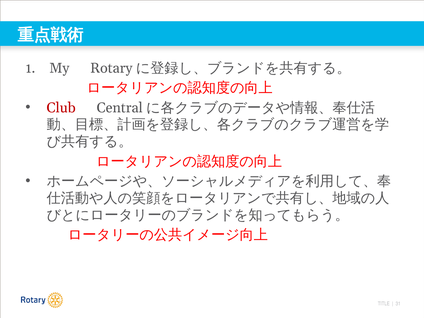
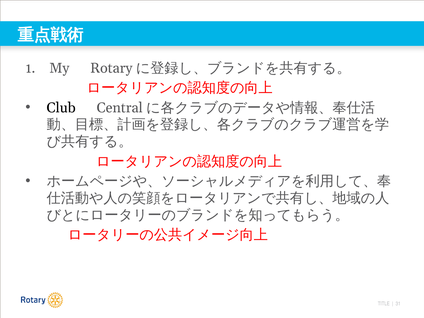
Club colour: red -> black (61, 108)
